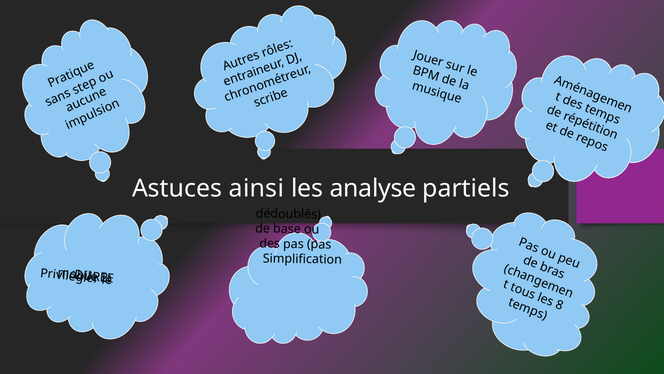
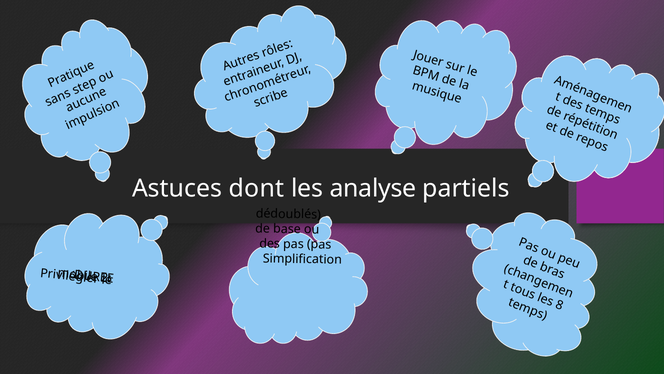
ainsi: ainsi -> dont (256, 188)
